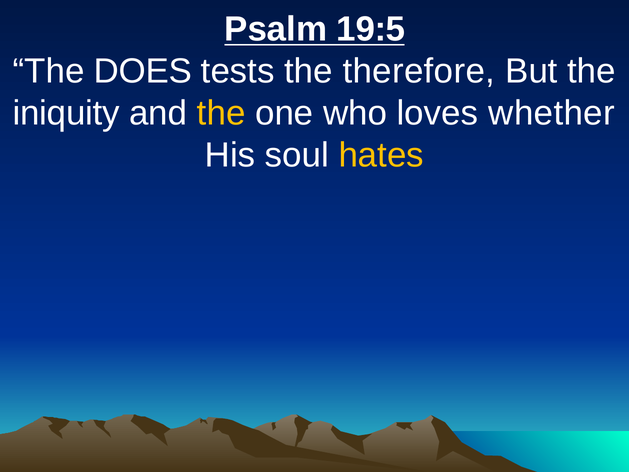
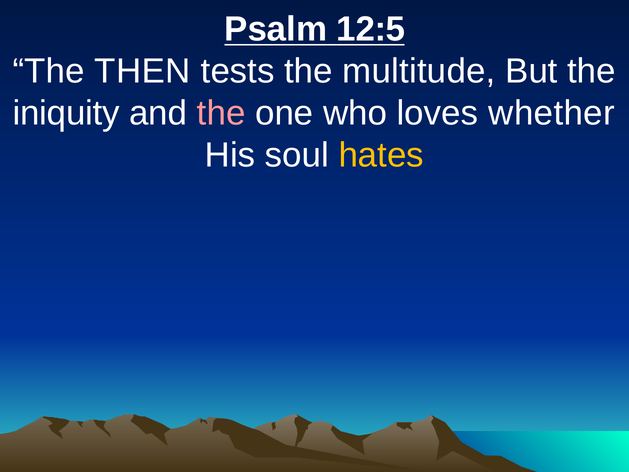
19:5: 19:5 -> 12:5 (371, 29)
DOES: DOES -> THEN (143, 71)
therefore: therefore -> multitude (419, 71)
the colour: yellow -> pink (221, 113)
